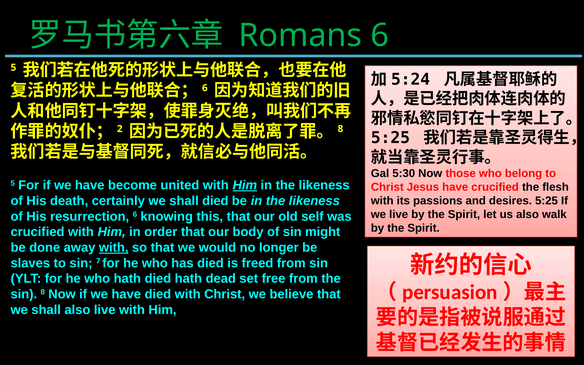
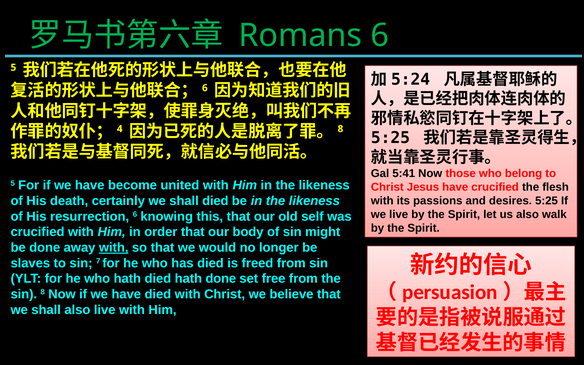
2: 2 -> 4 (120, 129)
5:30: 5:30 -> 5:41 (404, 174)
Him underline: present -> none (245, 185)
hath dead: dead -> done (221, 279)
